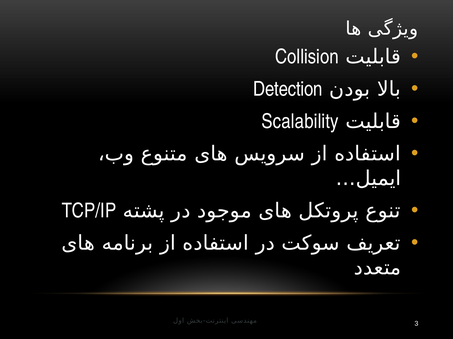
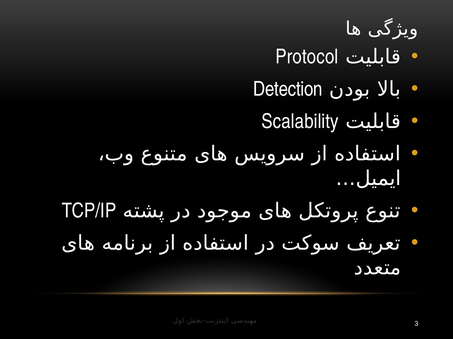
Collision: Collision -> Protocol (307, 57)
